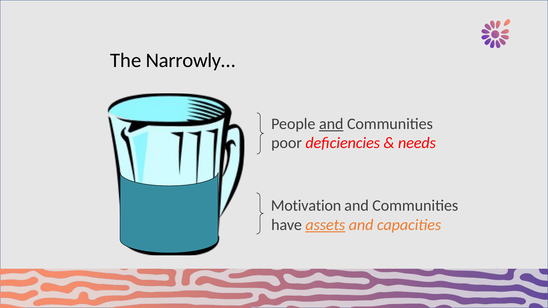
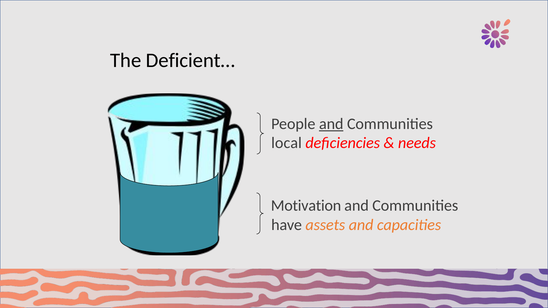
Narrowly…: Narrowly… -> Deficient… (190, 61)
poor: poor -> local (286, 143)
assets underline: present -> none (325, 225)
